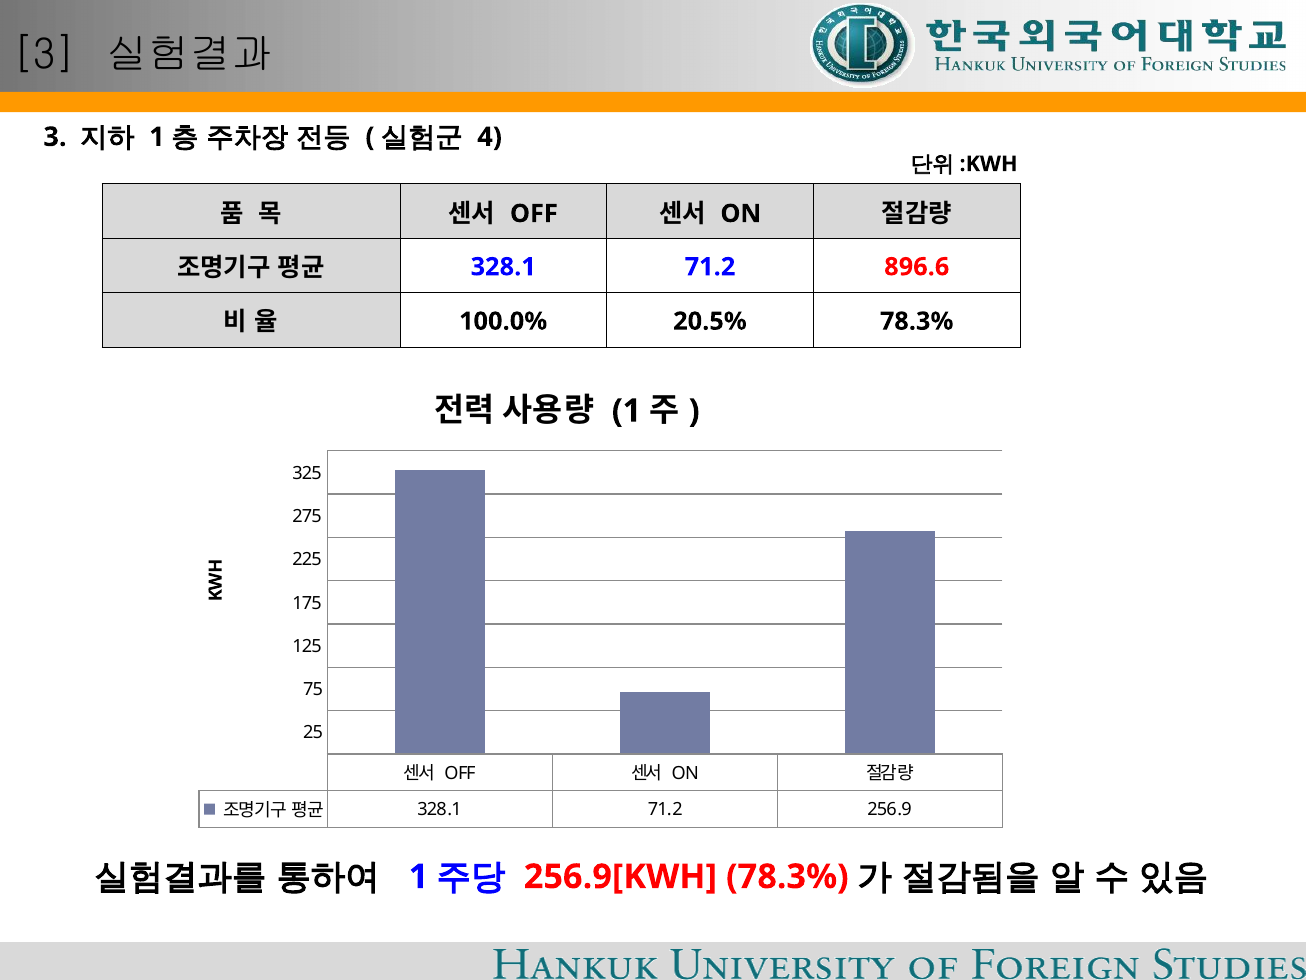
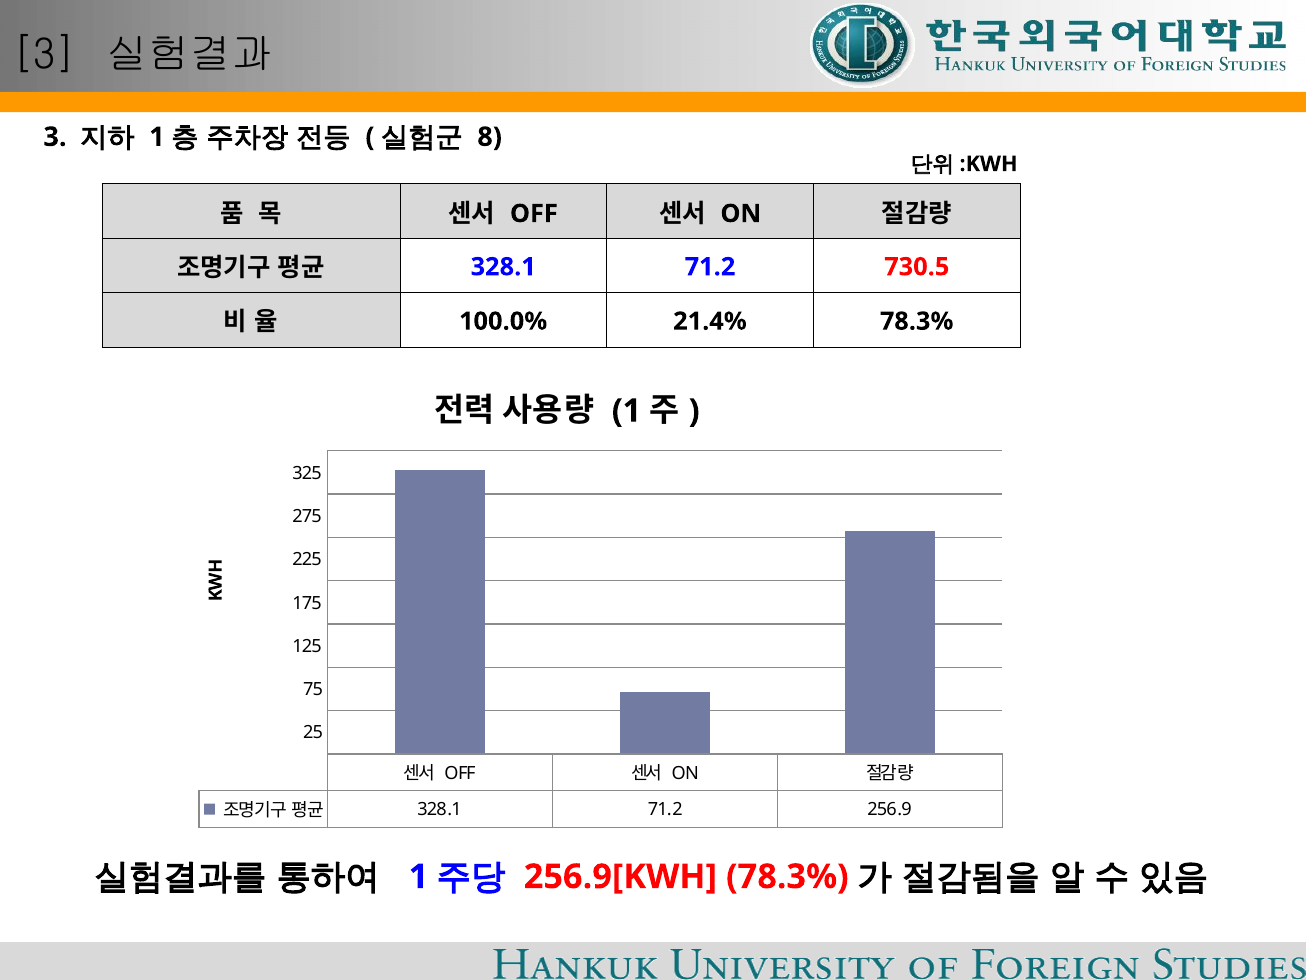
4: 4 -> 8 (490, 137)
896.6: 896.6 -> 730.5 (917, 267)
20.5%: 20.5% -> 21.4% (710, 321)
